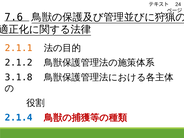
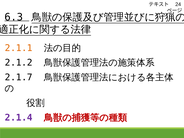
7.6: 7.6 -> 6.3 (14, 17)
3.1.8: 3.1.8 -> 2.1.7 (19, 77)
2.1.4 colour: blue -> purple (19, 118)
